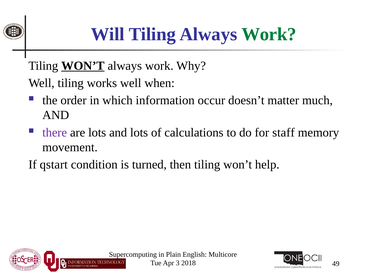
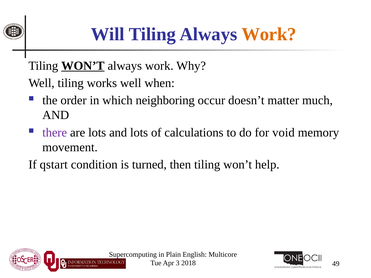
Work colour: green -> orange (269, 34)
information: information -> neighboring (165, 100)
staff: staff -> void (283, 133)
